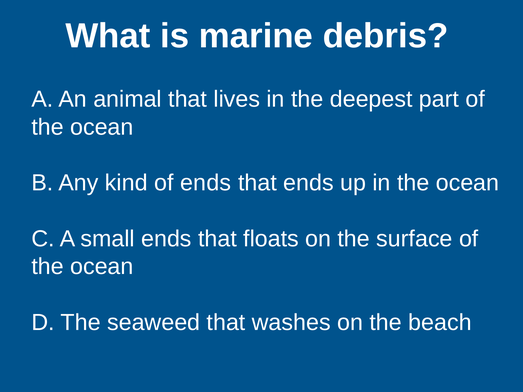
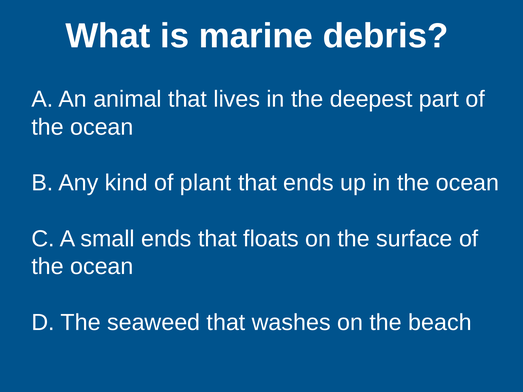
of ends: ends -> plant (206, 183)
